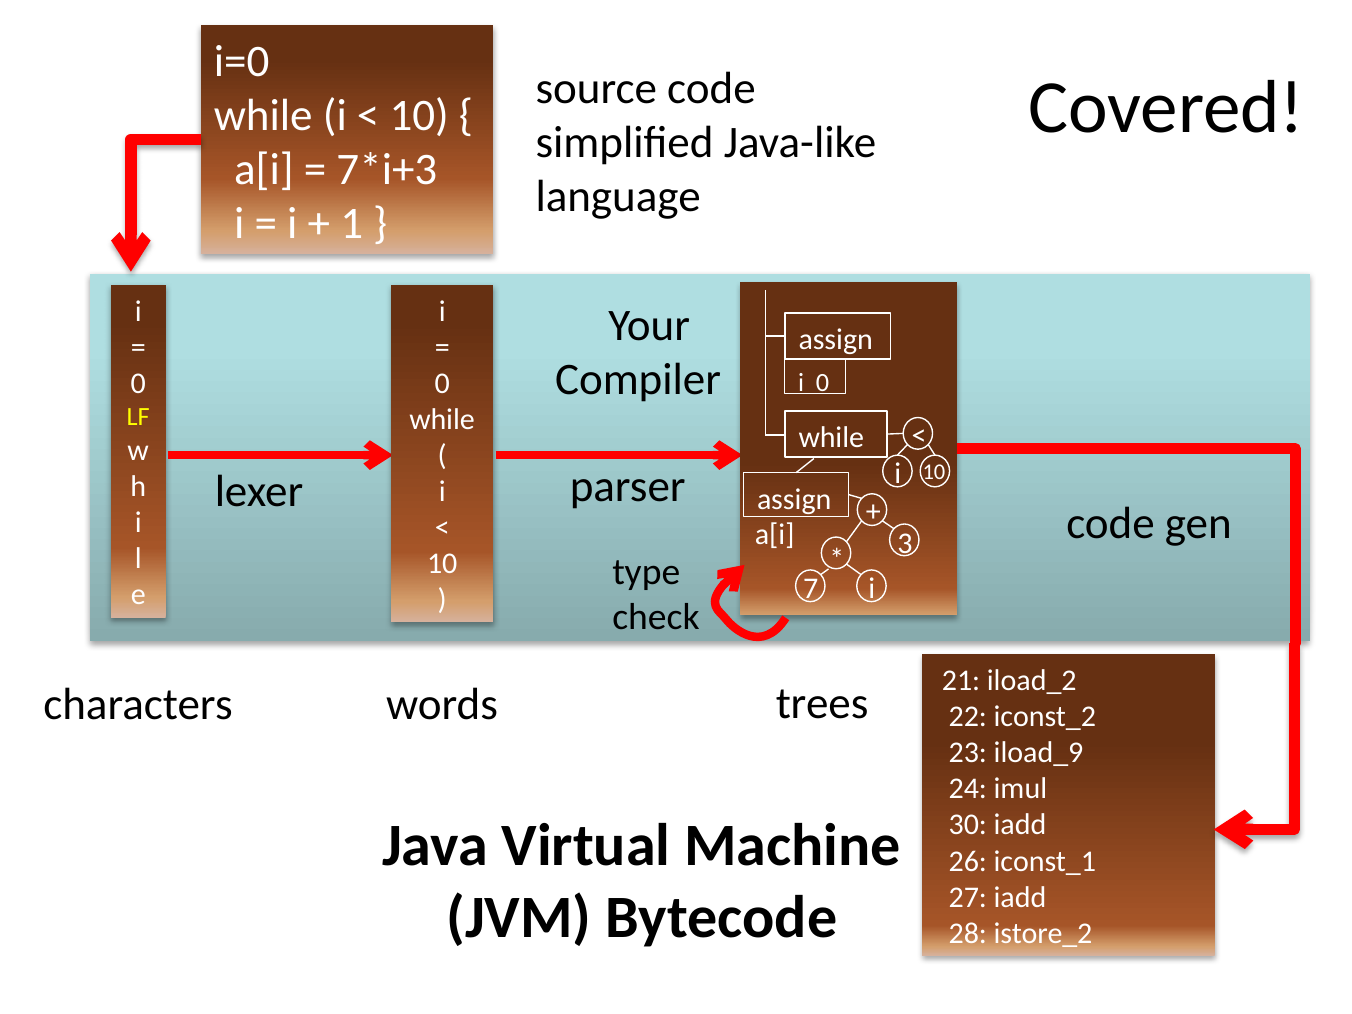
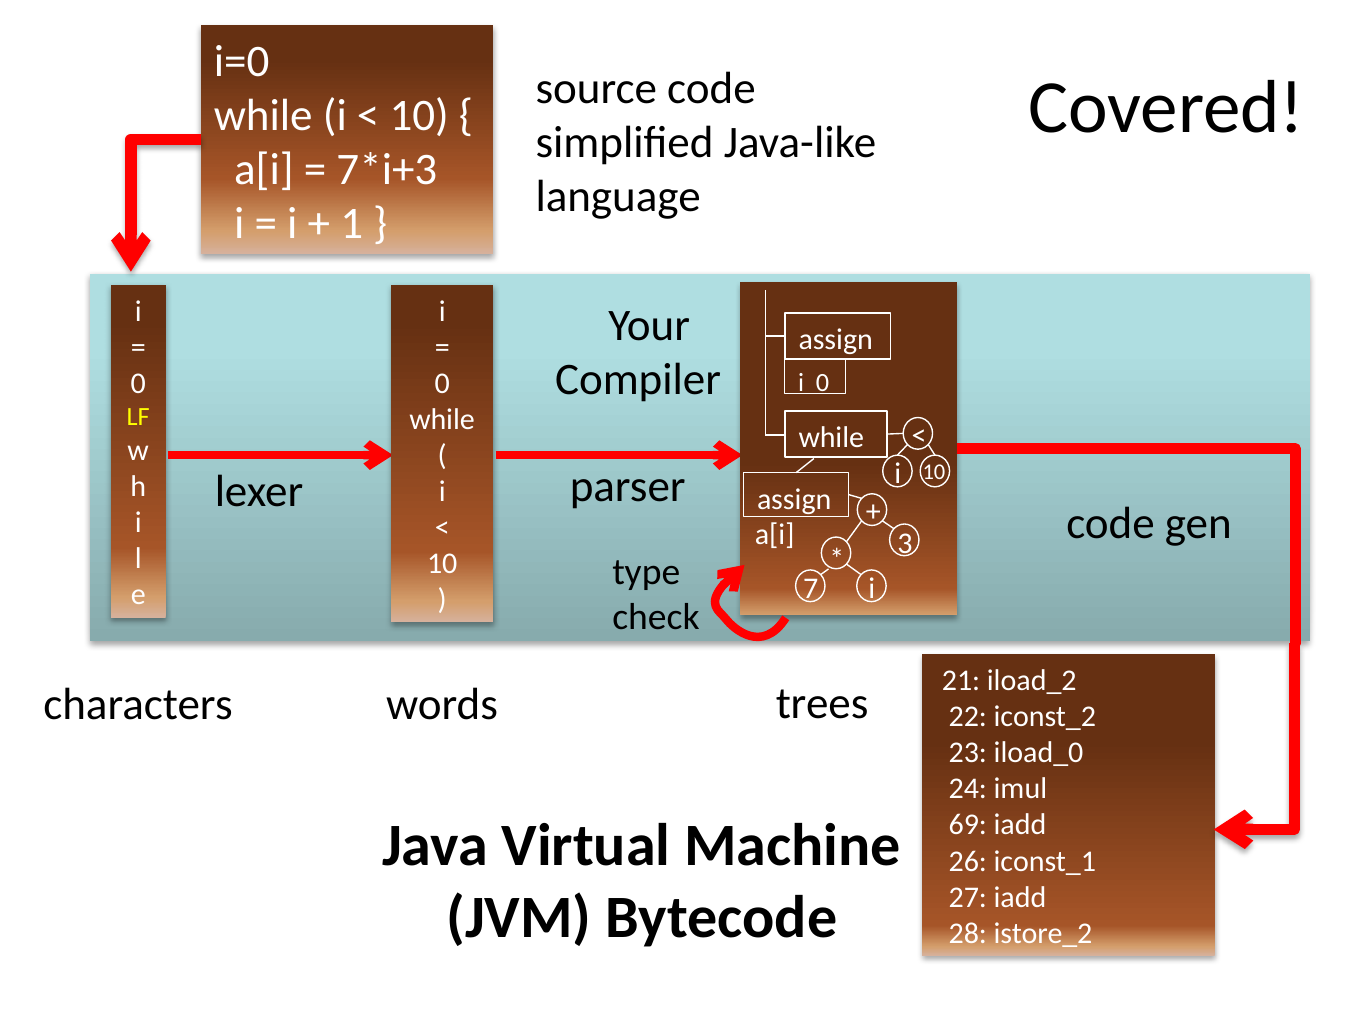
iload_9: iload_9 -> iload_0 (1039, 753)
30: 30 -> 69 (968, 825)
